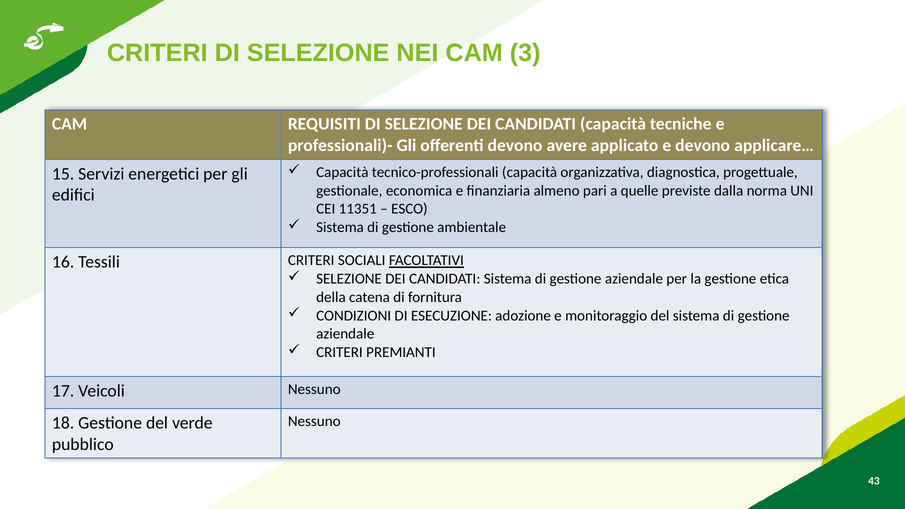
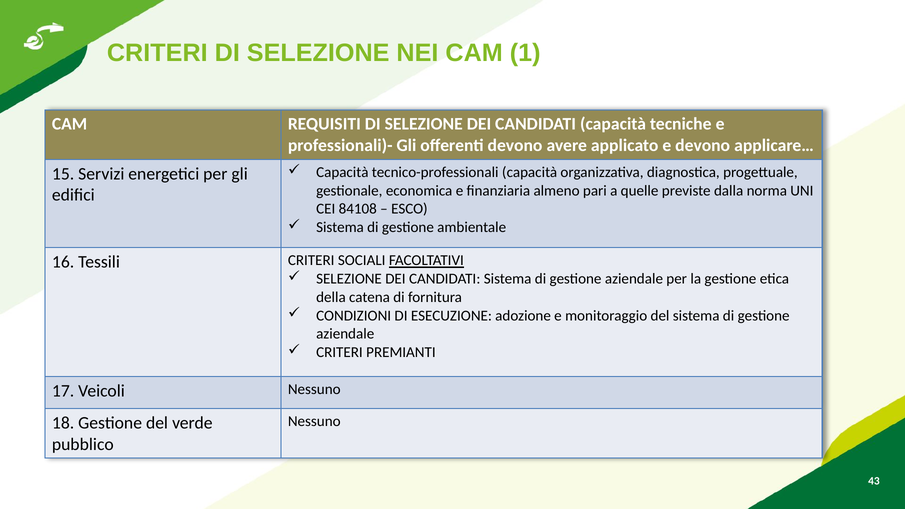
3: 3 -> 1 (525, 53)
11351: 11351 -> 84108 (358, 209)
